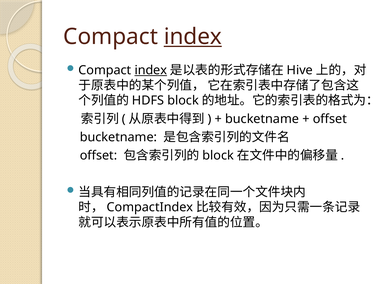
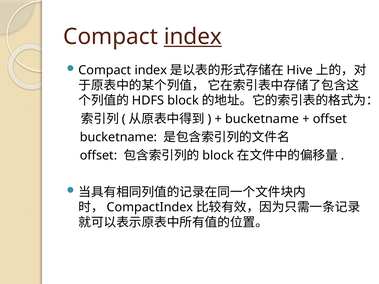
index underline: present -> none (151, 70)
